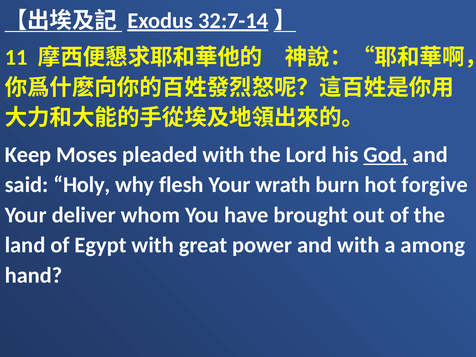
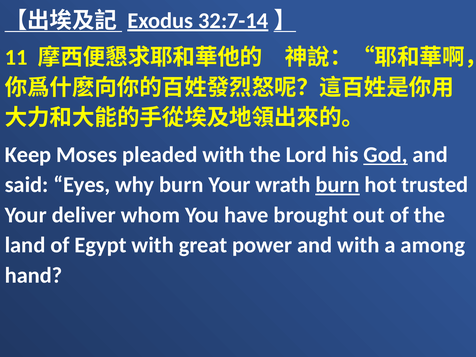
Holy: Holy -> Eyes (82, 185)
why flesh: flesh -> burn (181, 185)
burn underline: none -> present (338, 185)
forgive: forgive -> trusted (435, 185)
